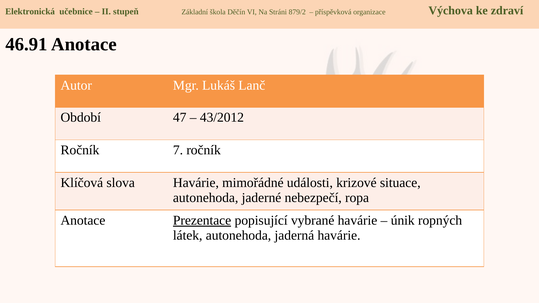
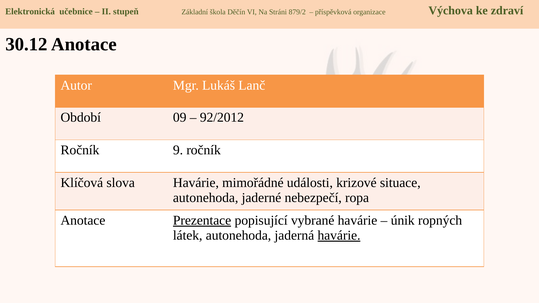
46.91: 46.91 -> 30.12 (27, 44)
47: 47 -> 09 (180, 118)
43/2012: 43/2012 -> 92/2012 (222, 118)
7: 7 -> 9 (178, 150)
havárie underline: none -> present (339, 235)
